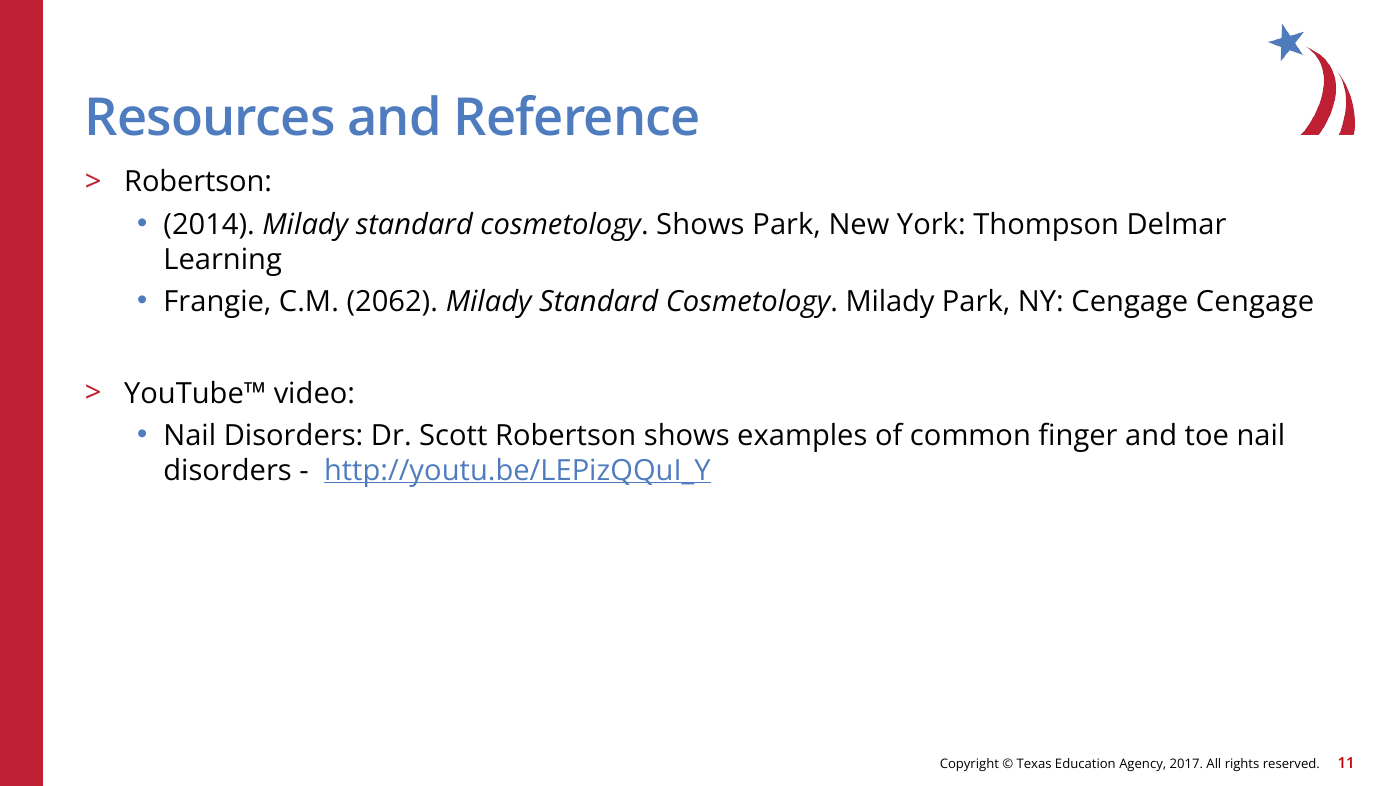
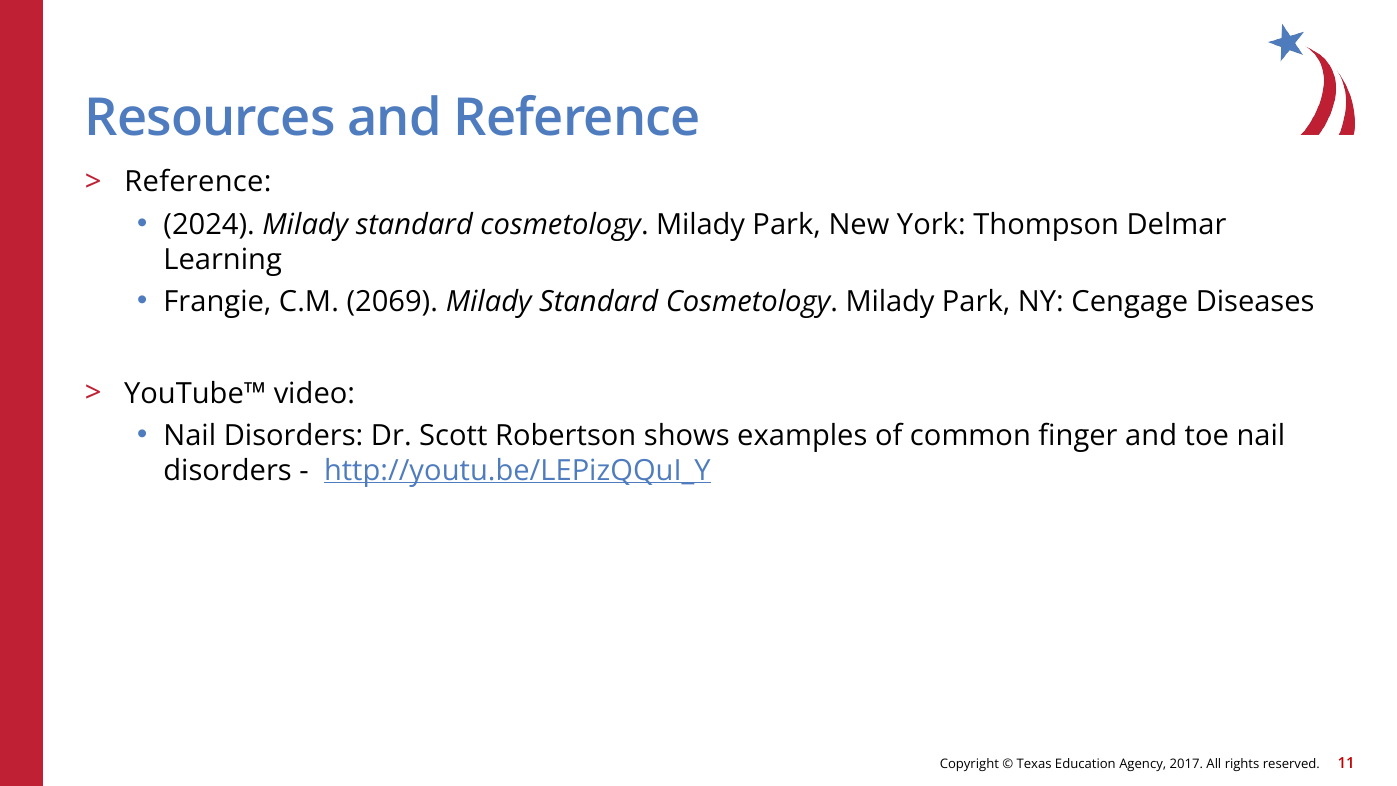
Robertson: Robertson -> Reference (198, 182)
2014: 2014 -> 2024 (209, 224)
Shows: Shows -> Milady (701, 224)
2062: 2062 -> 2069 (392, 302)
Cengage Cengage: Cengage -> Diseases (1255, 302)
